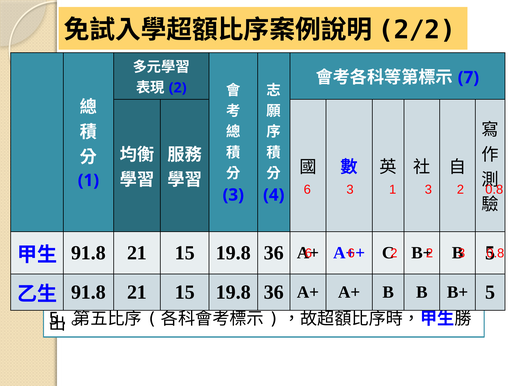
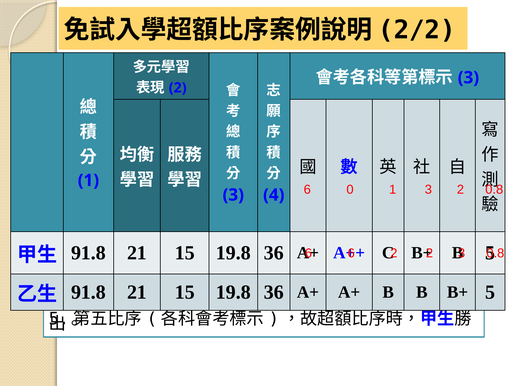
7: 7 -> 3 (468, 78)
6 3: 3 -> 0 (350, 189)
